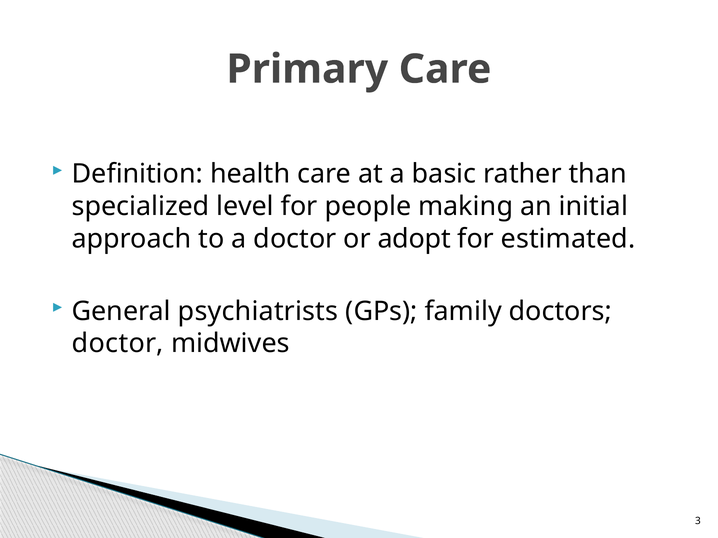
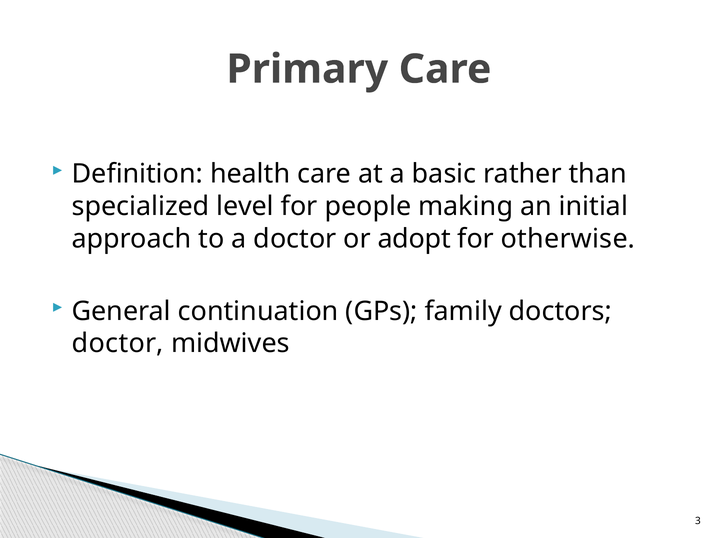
estimated: estimated -> otherwise (568, 239)
psychiatrists: psychiatrists -> continuation (258, 312)
